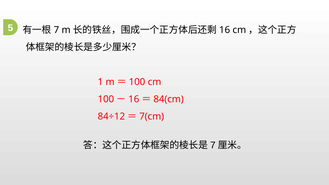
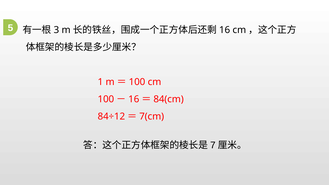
7: 7 -> 3 (56, 30)
